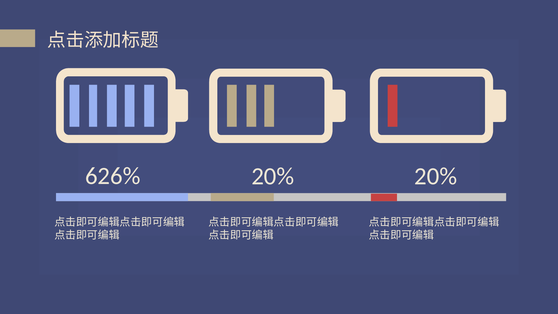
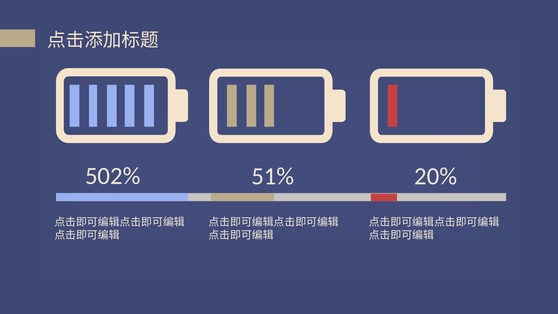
626%: 626% -> 502% (113, 176)
20%: 20% -> 51% (273, 176)
